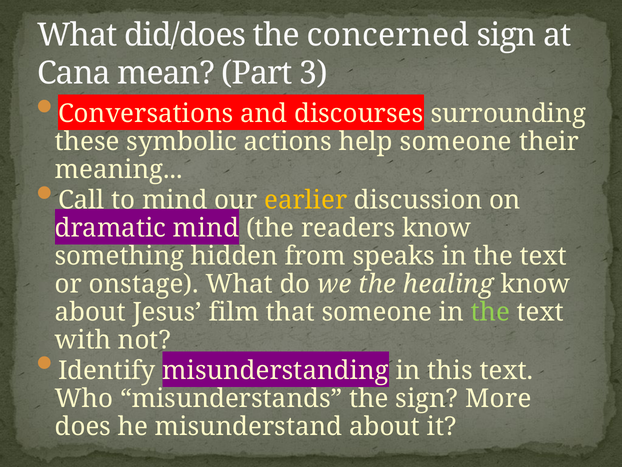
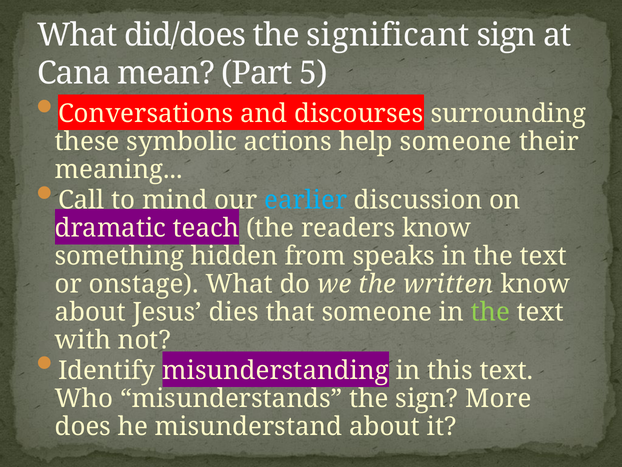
concerned: concerned -> significant (388, 35)
3: 3 -> 5 (313, 73)
earlier colour: yellow -> light blue (306, 200)
dramatic mind: mind -> teach (206, 228)
healing: healing -> written (448, 284)
film: film -> dies (234, 312)
